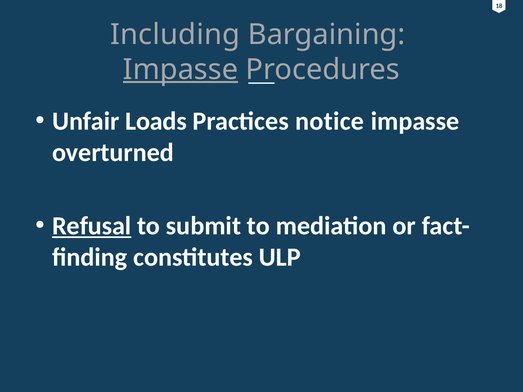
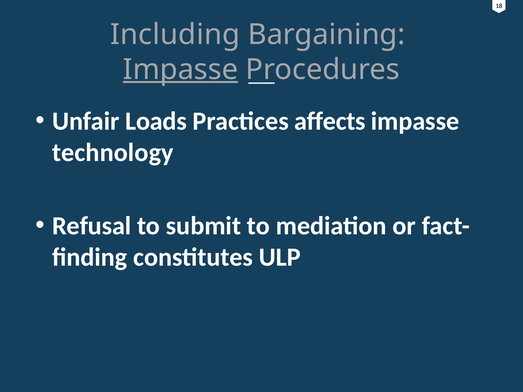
notice: notice -> affects (330, 121)
overturned: overturned -> technology (113, 153)
Refusal underline: present -> none (92, 226)
